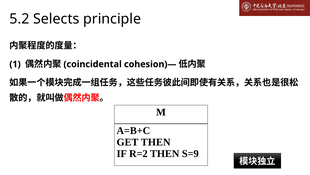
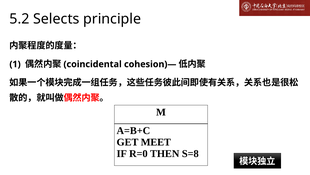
GET THEN: THEN -> MEET (156, 142)
R=2: R=2 -> R=0 (138, 153)
S=9: S=9 -> S=8 (190, 153)
